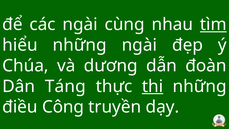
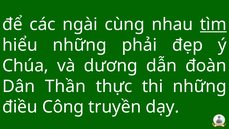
những ngài: ngài -> phải (139, 45)
Táng: Táng -> Thần (65, 86)
thi underline: present -> none (152, 86)
